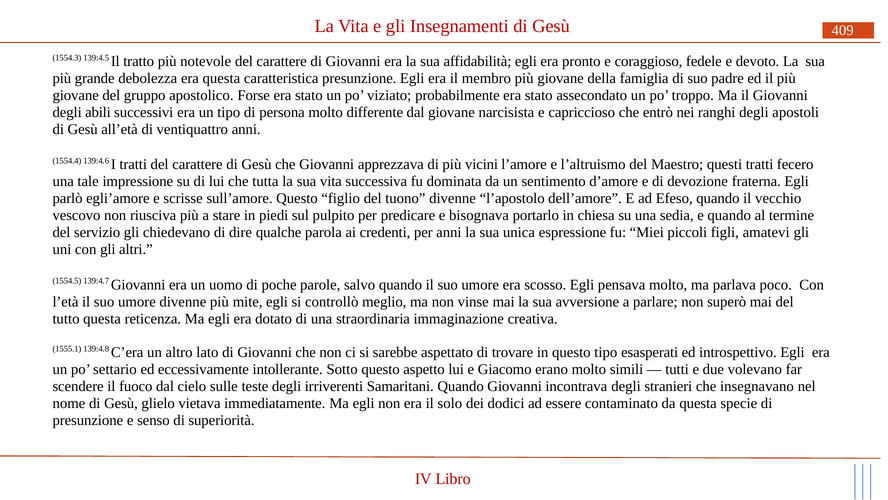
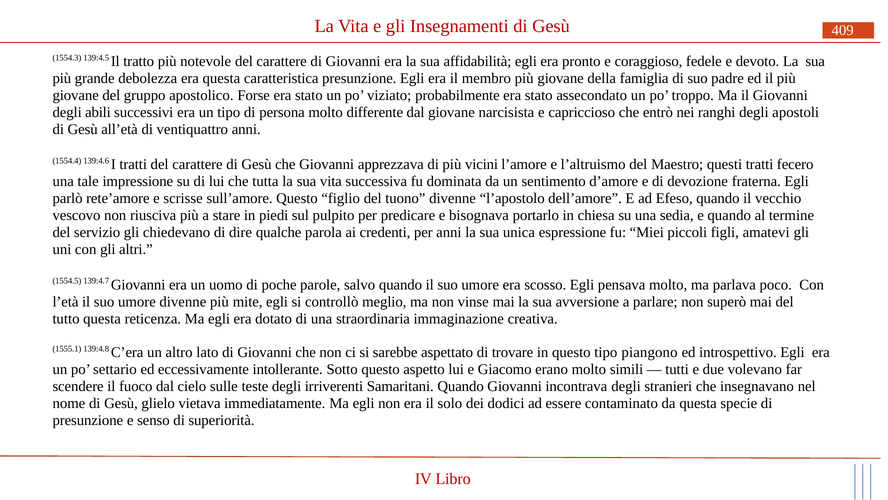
egli’amore: egli’amore -> rete’amore (118, 199)
esasperati: esasperati -> piangono (650, 353)
